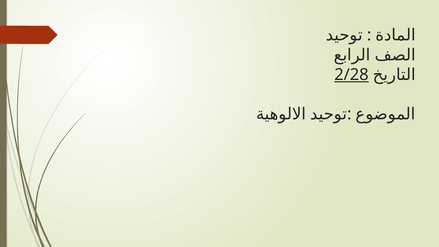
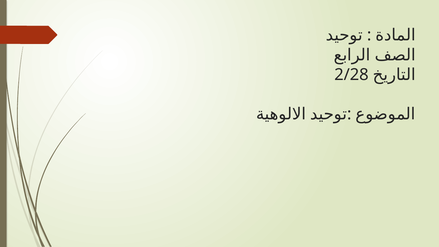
2/28 underline: present -> none (351, 75)
